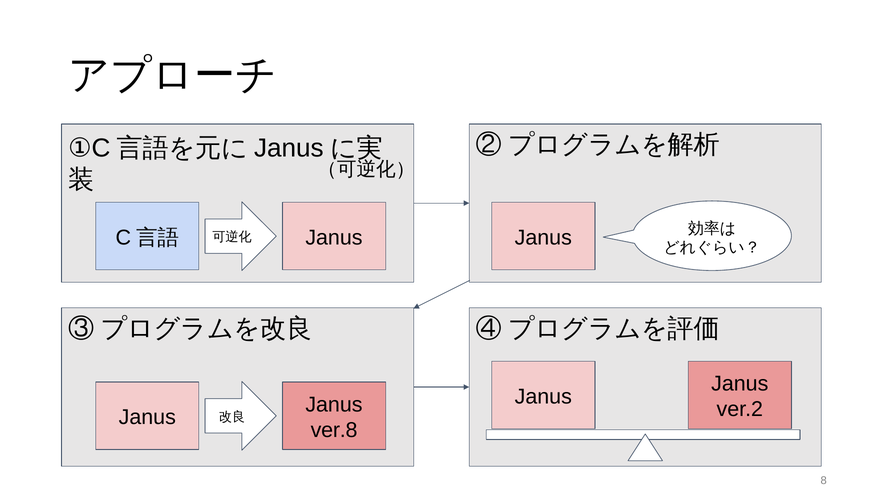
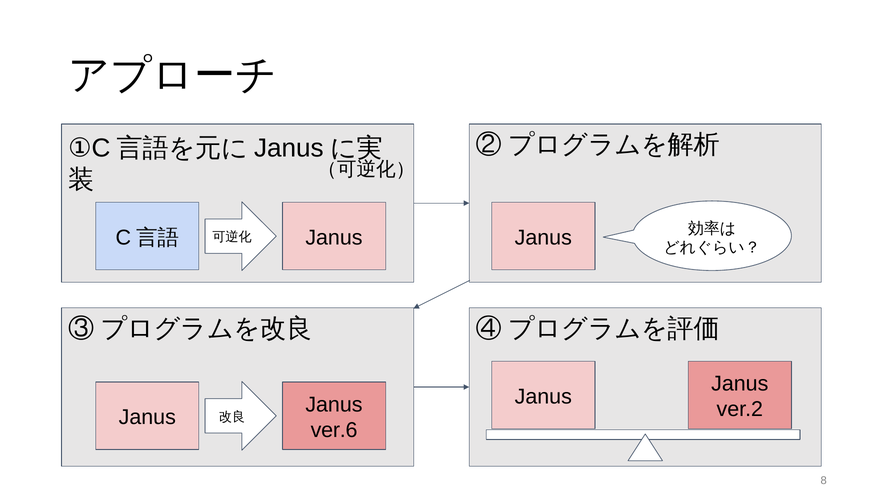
ver.8: ver.8 -> ver.6 (334, 431)
